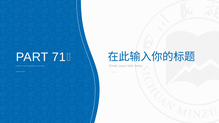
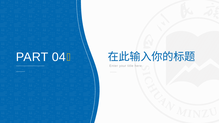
71: 71 -> 04 (59, 57)
